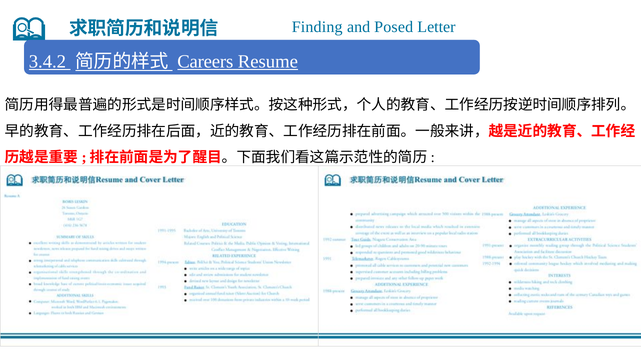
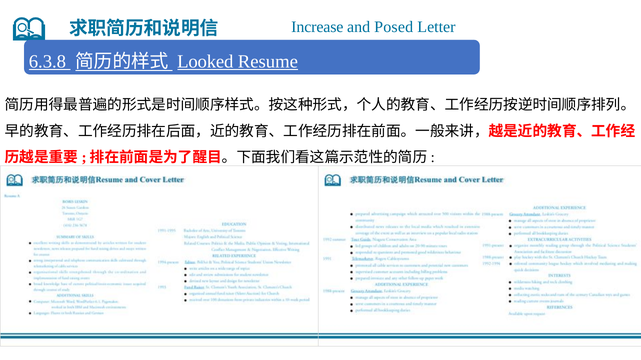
Finding: Finding -> Increase (317, 27)
3.4.2: 3.4.2 -> 6.3.8 (47, 61)
Careers: Careers -> Looked (205, 61)
